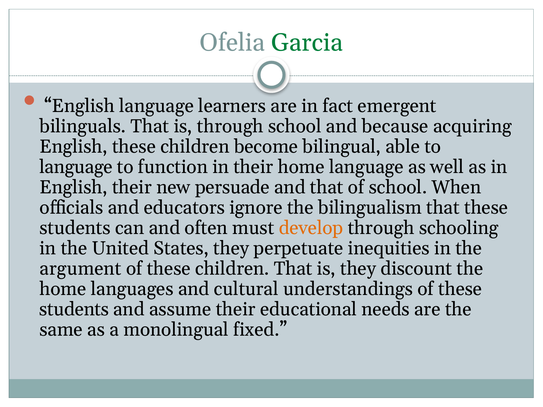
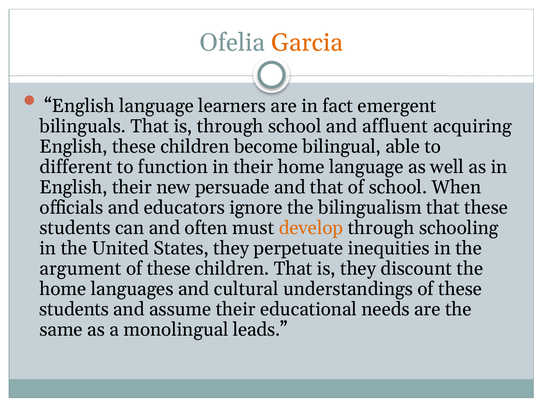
Garcia colour: green -> orange (307, 43)
because: because -> affluent (395, 126)
language: language -> different (76, 167)
fixed: fixed -> leads (260, 330)
